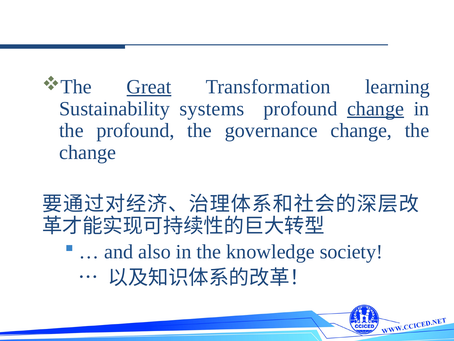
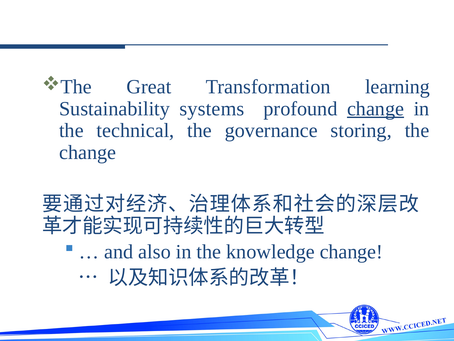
Great underline: present -> none (149, 87)
the profound: profound -> technical (135, 130)
governance change: change -> storing (361, 130)
knowledge society: society -> change (351, 252)
